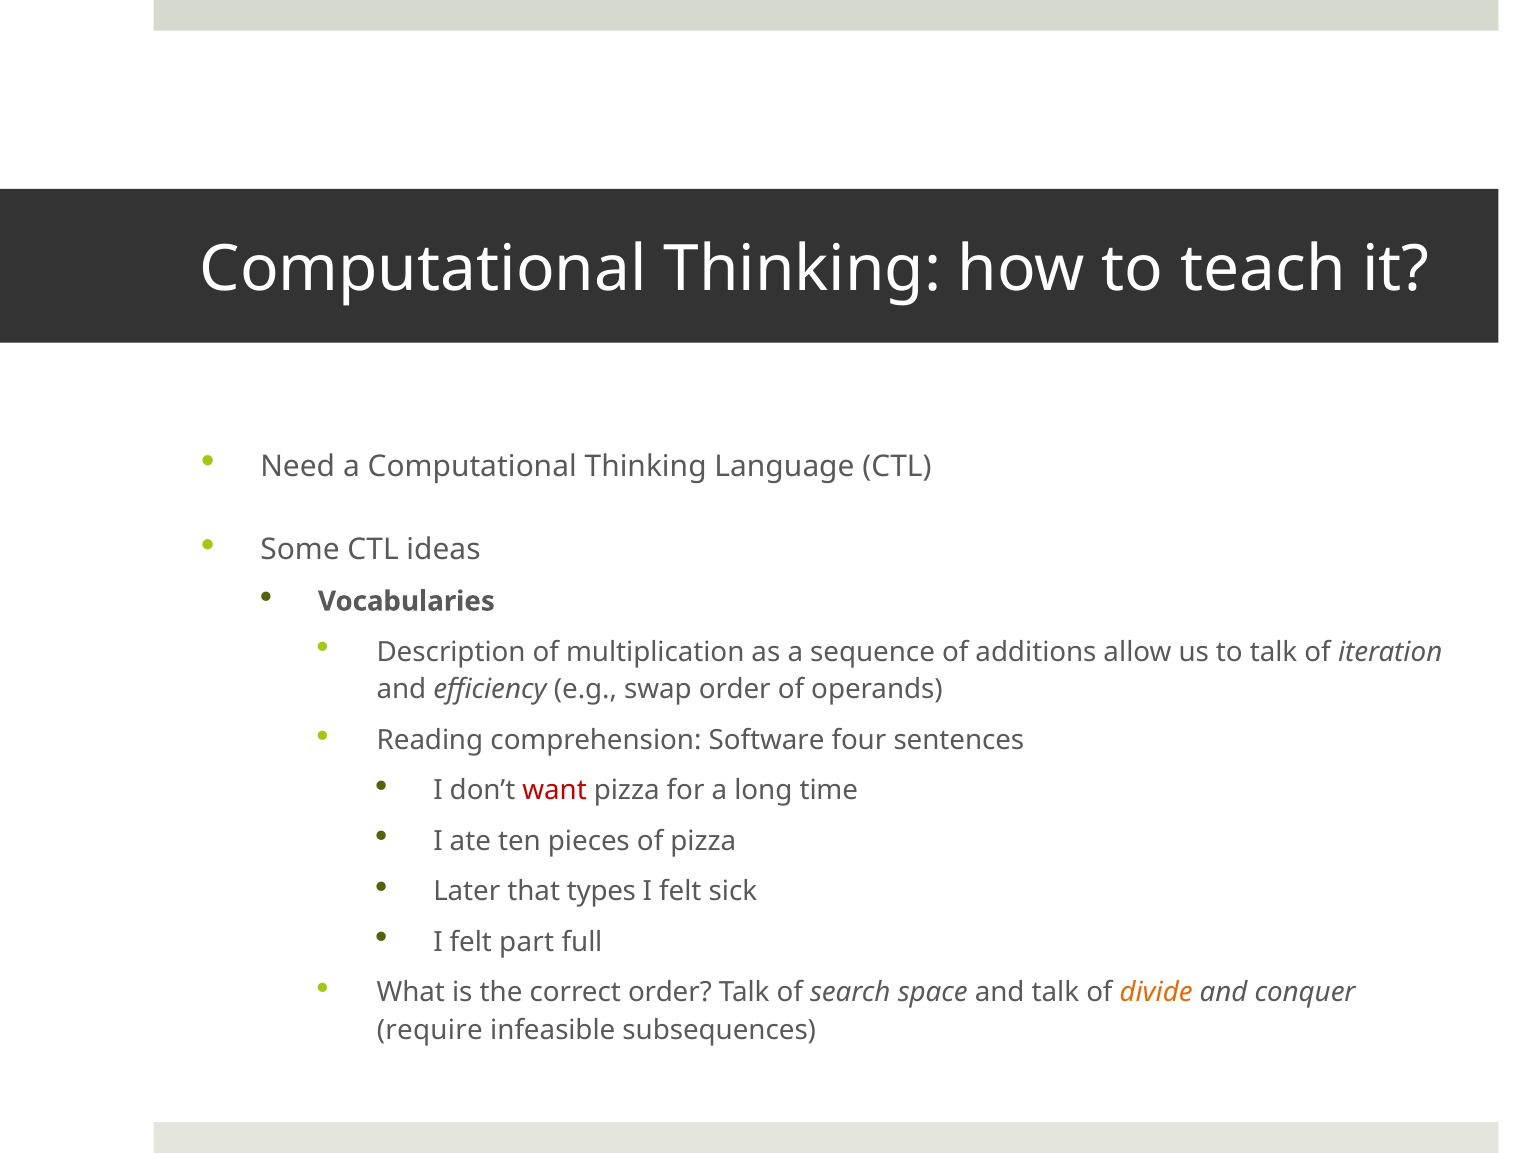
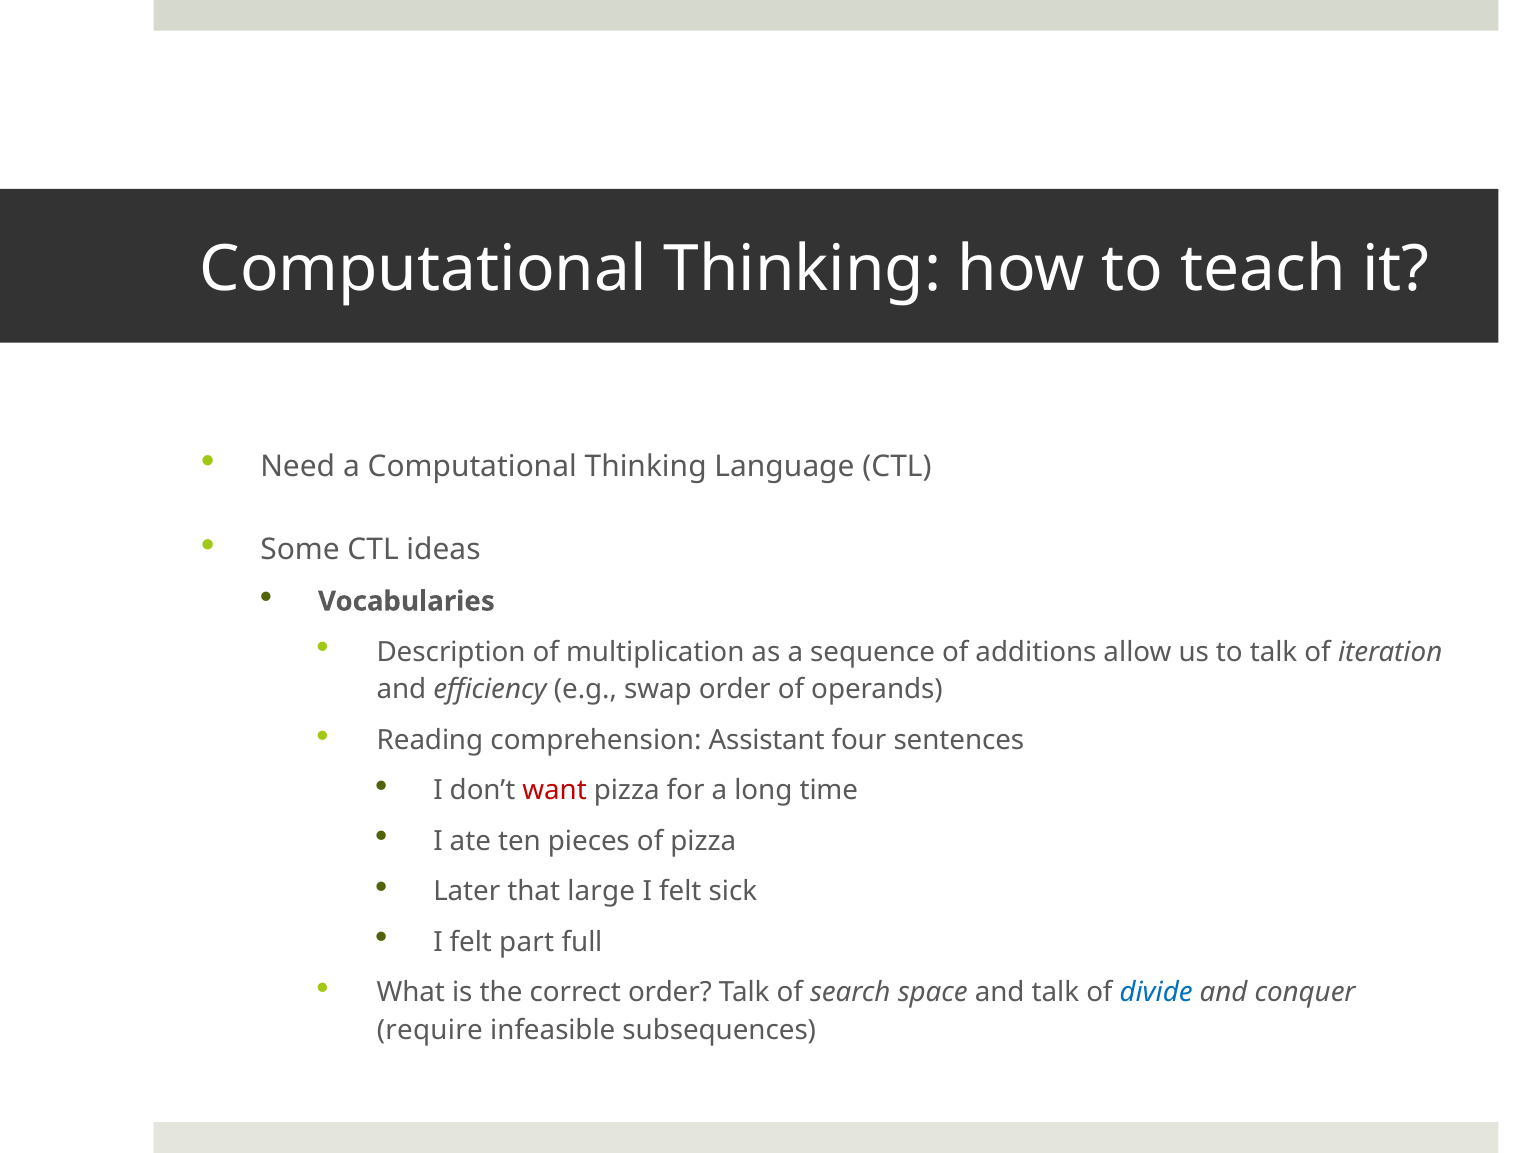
Software: Software -> Assistant (767, 740)
types: types -> large (601, 891)
divide colour: orange -> blue (1156, 992)
